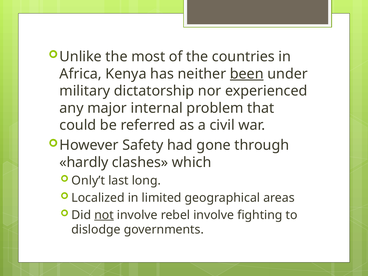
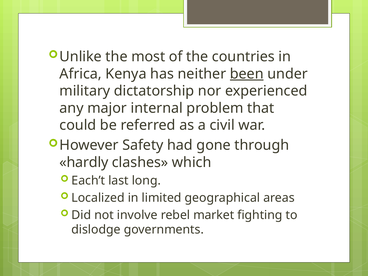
Only’t: Only’t -> Each’t (88, 181)
not underline: present -> none (104, 215)
rebel involve: involve -> market (214, 215)
